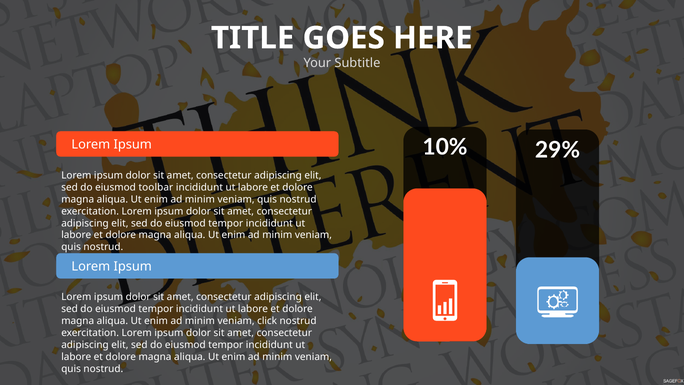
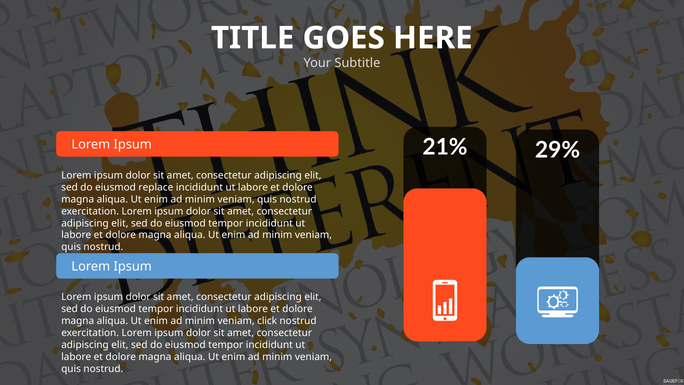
10%: 10% -> 21% (445, 147)
toolbar: toolbar -> replace (156, 187)
